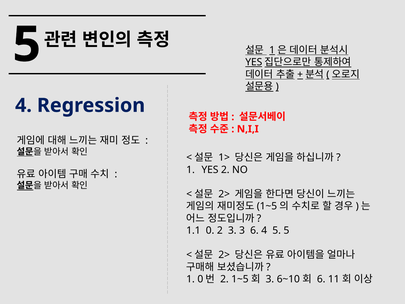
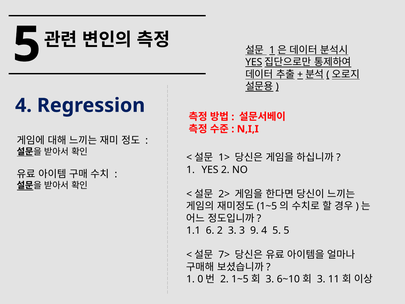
0: 0 -> 6 (210, 230)
3 6: 6 -> 9 (254, 230)
2>: 2> -> 7> (224, 255)
6: 6 -> 3 (321, 279)
